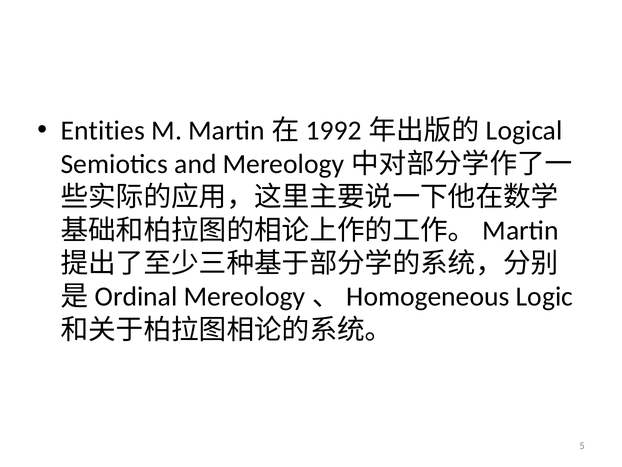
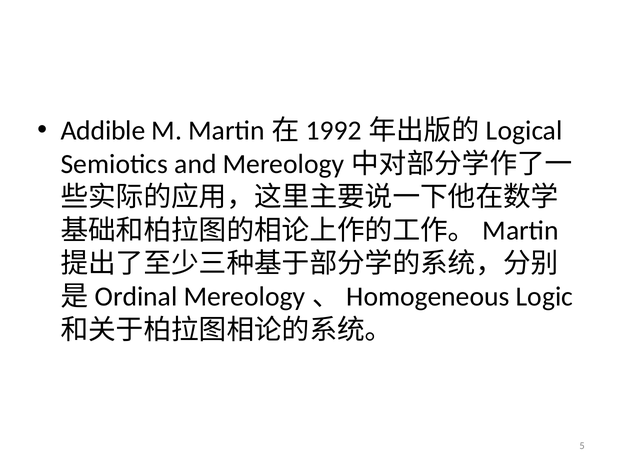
Entities: Entities -> Addible (103, 131)
